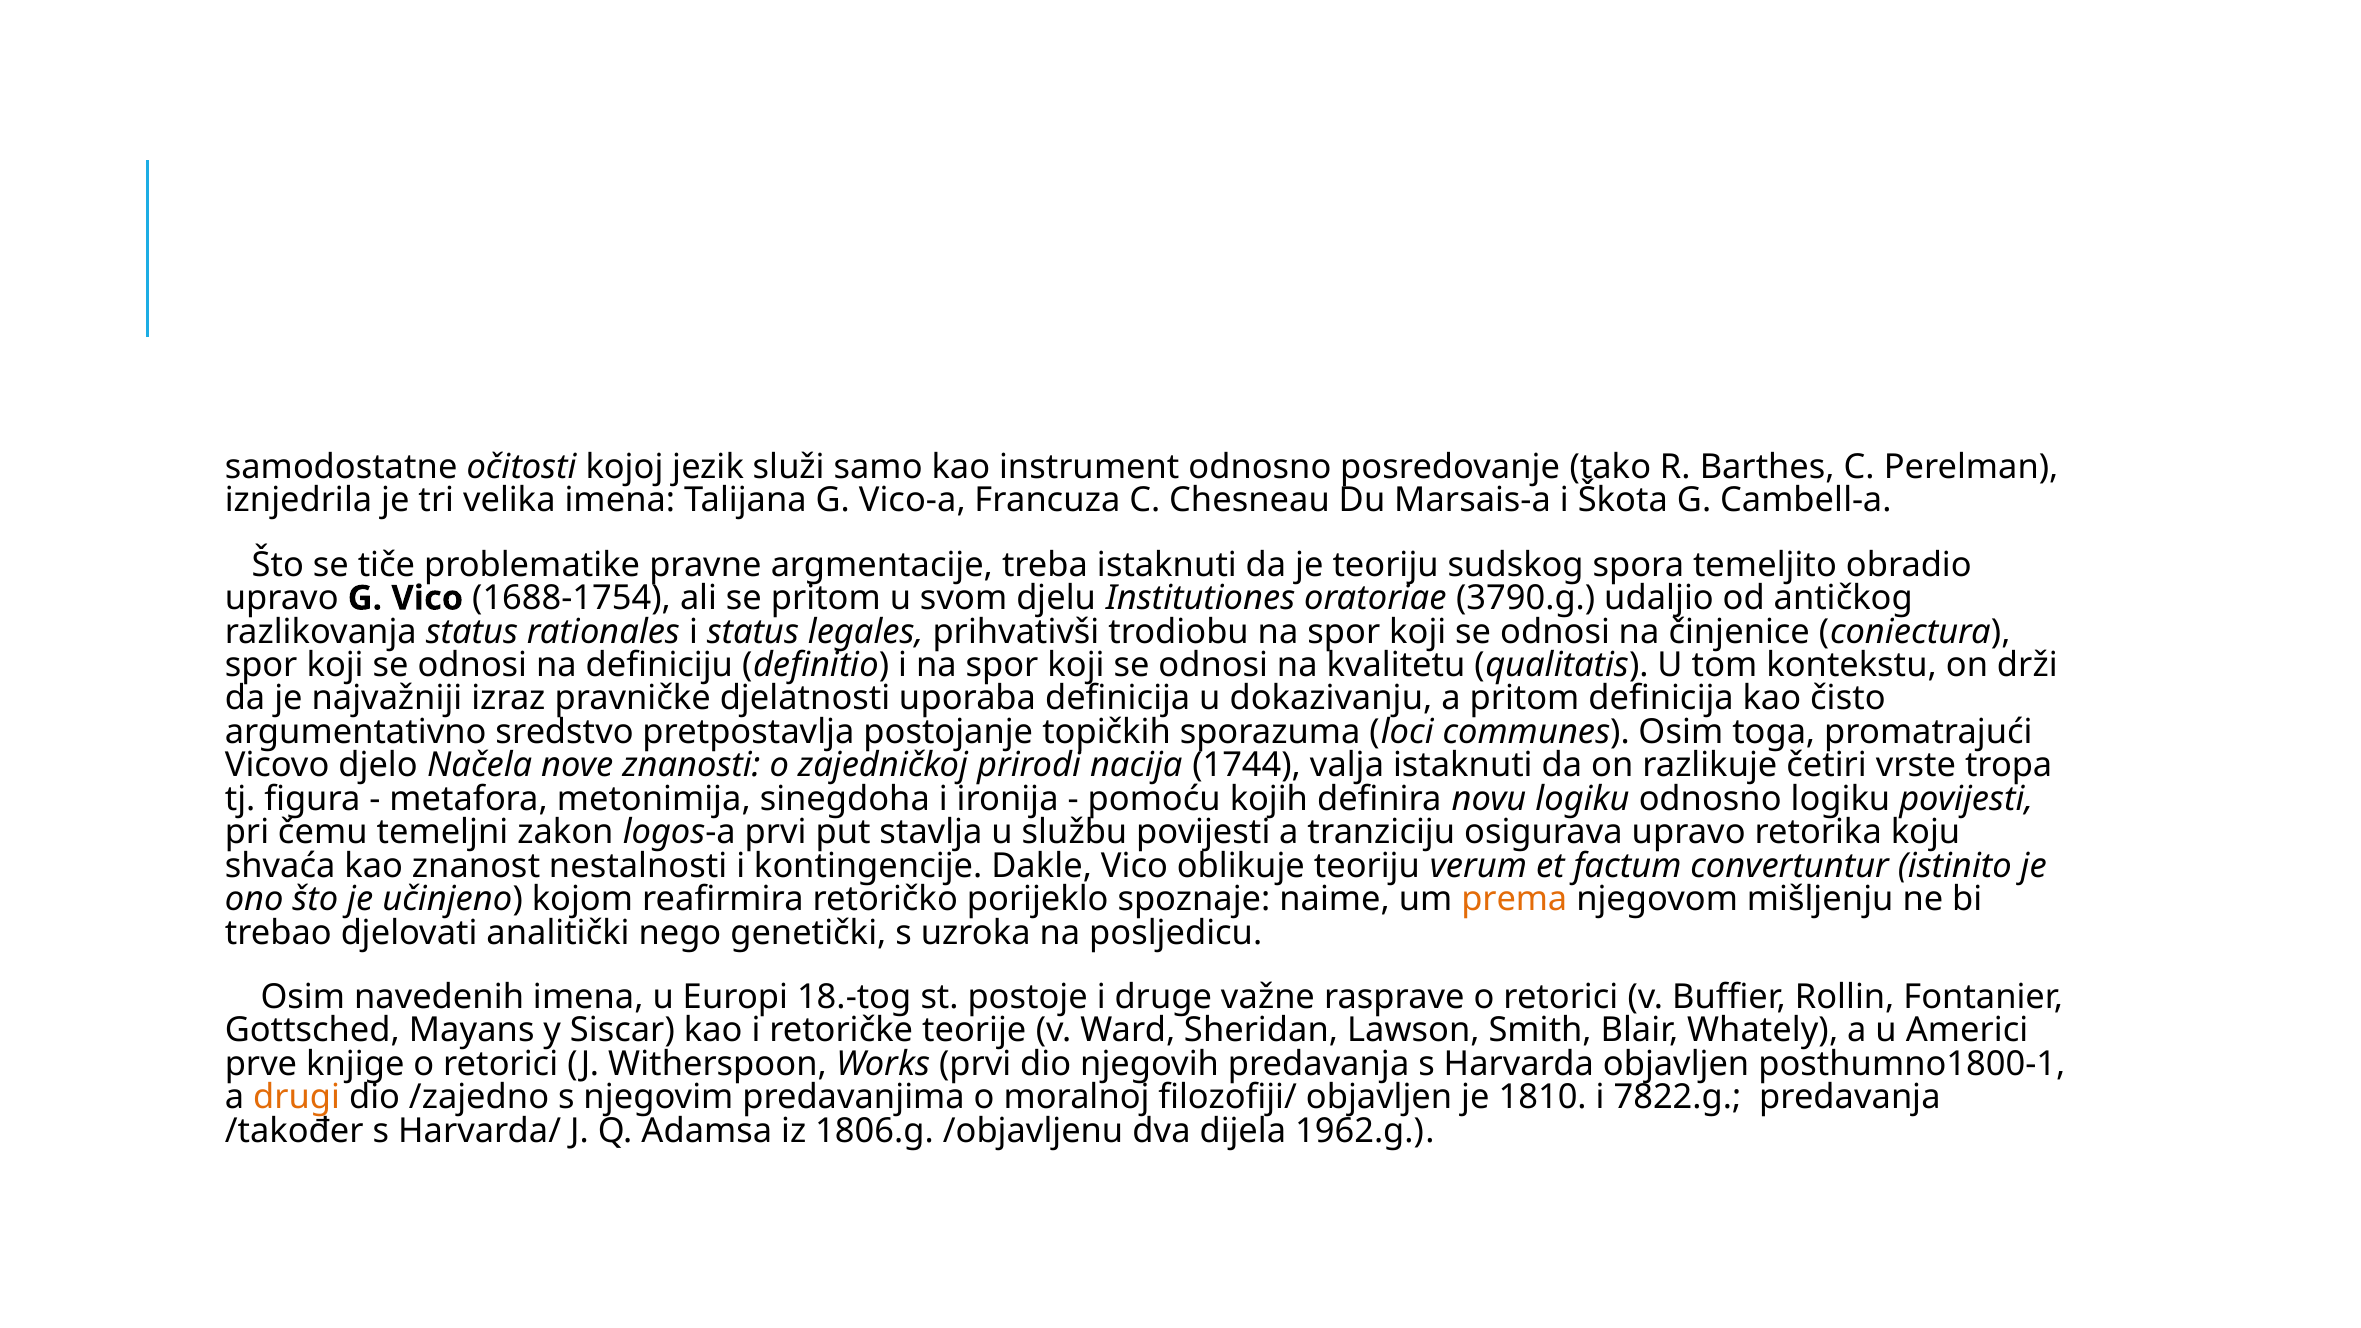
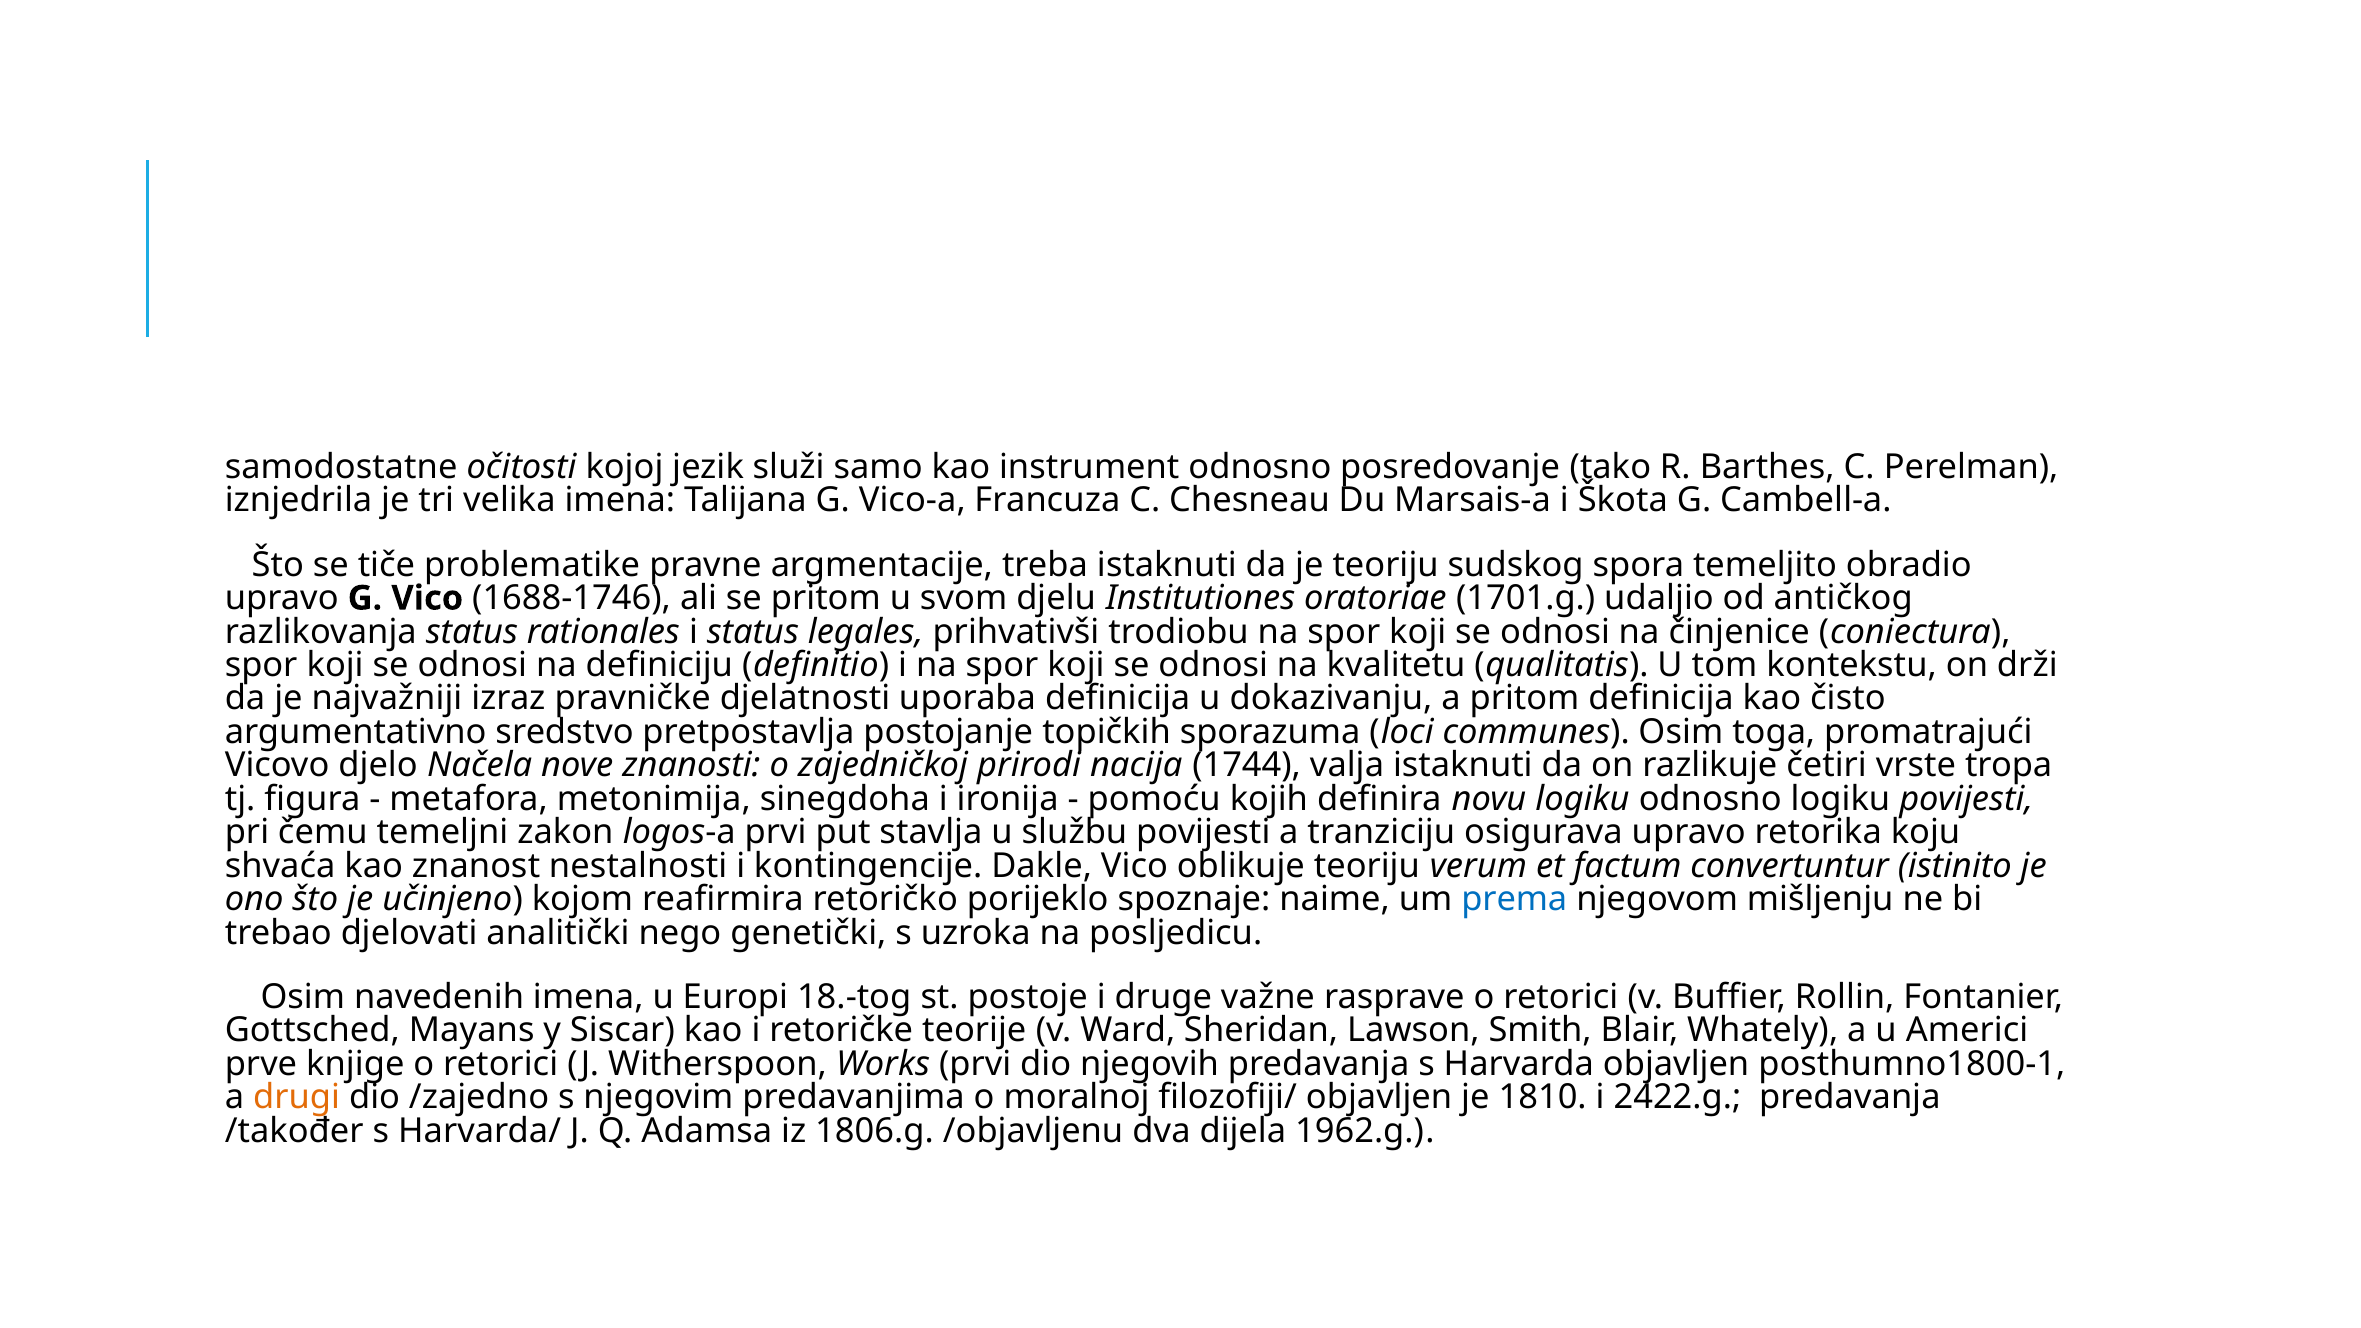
1688-1754: 1688-1754 -> 1688-1746 (572, 598)
3790.g: 3790.g -> 1701.g (1526, 598)
prema colour: orange -> blue (1514, 899)
7822.g: 7822.g -> 2422.g (1677, 1098)
